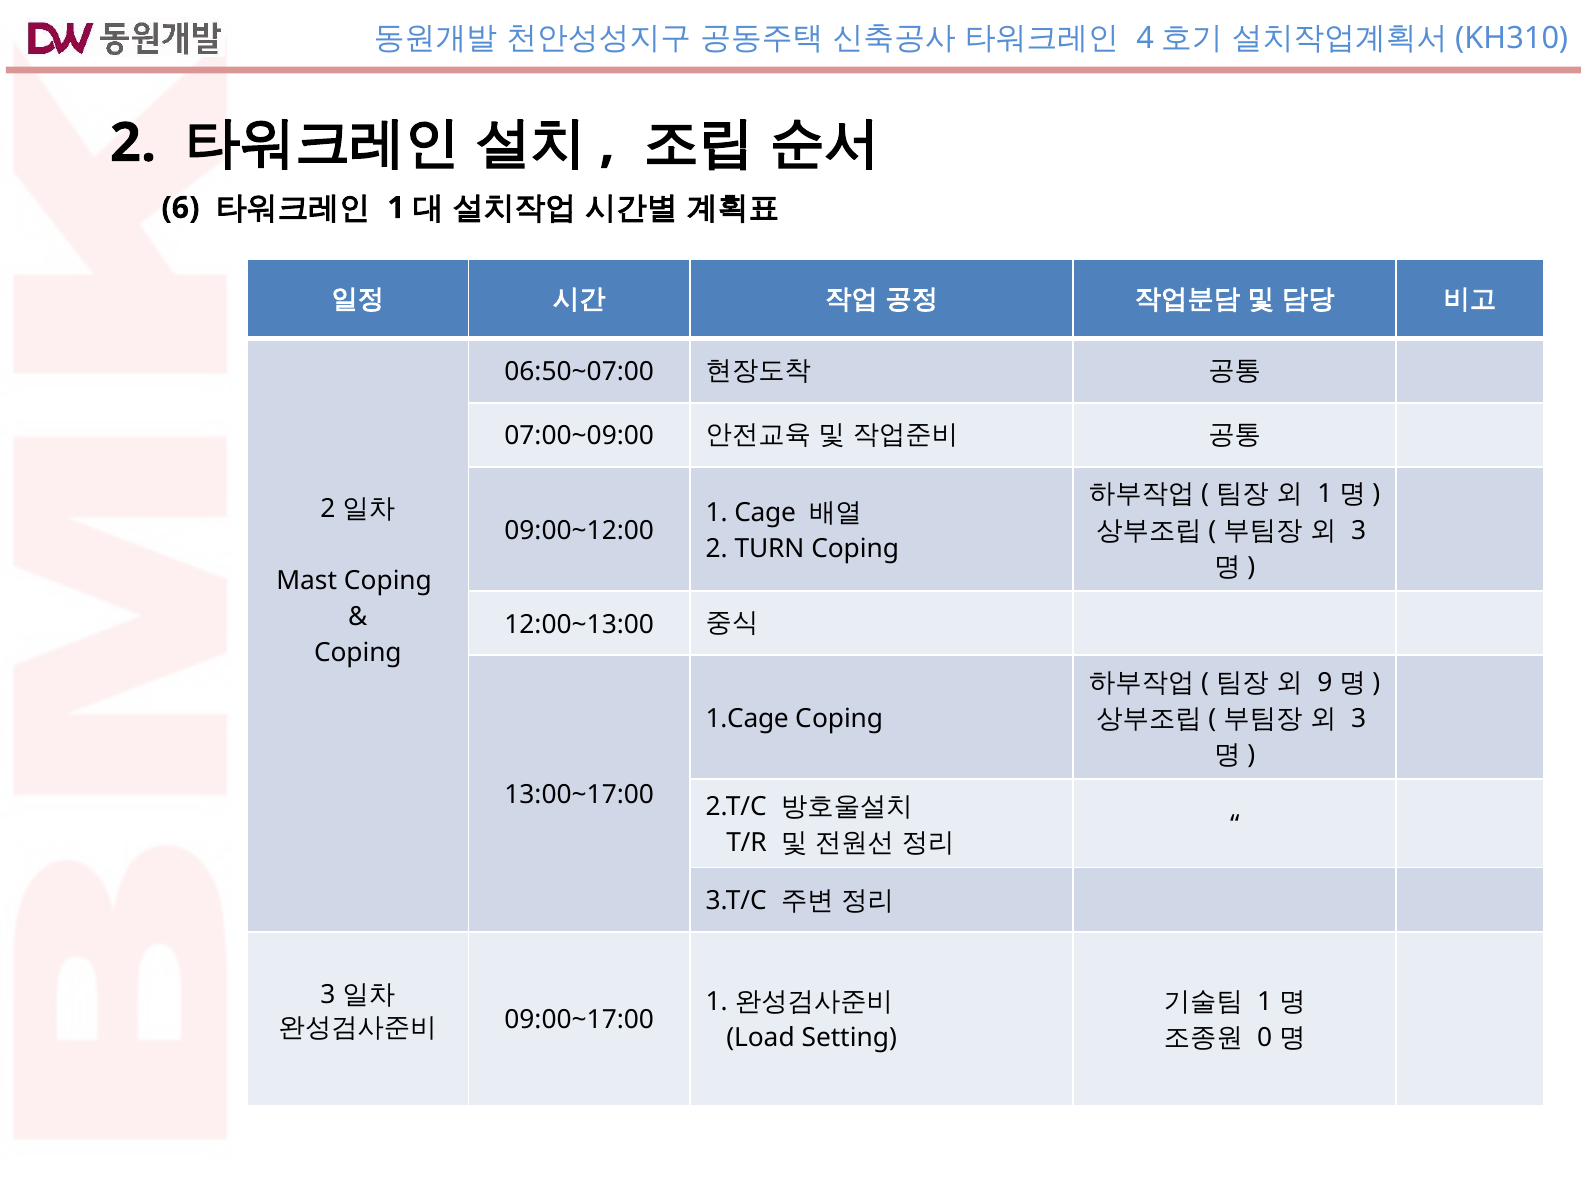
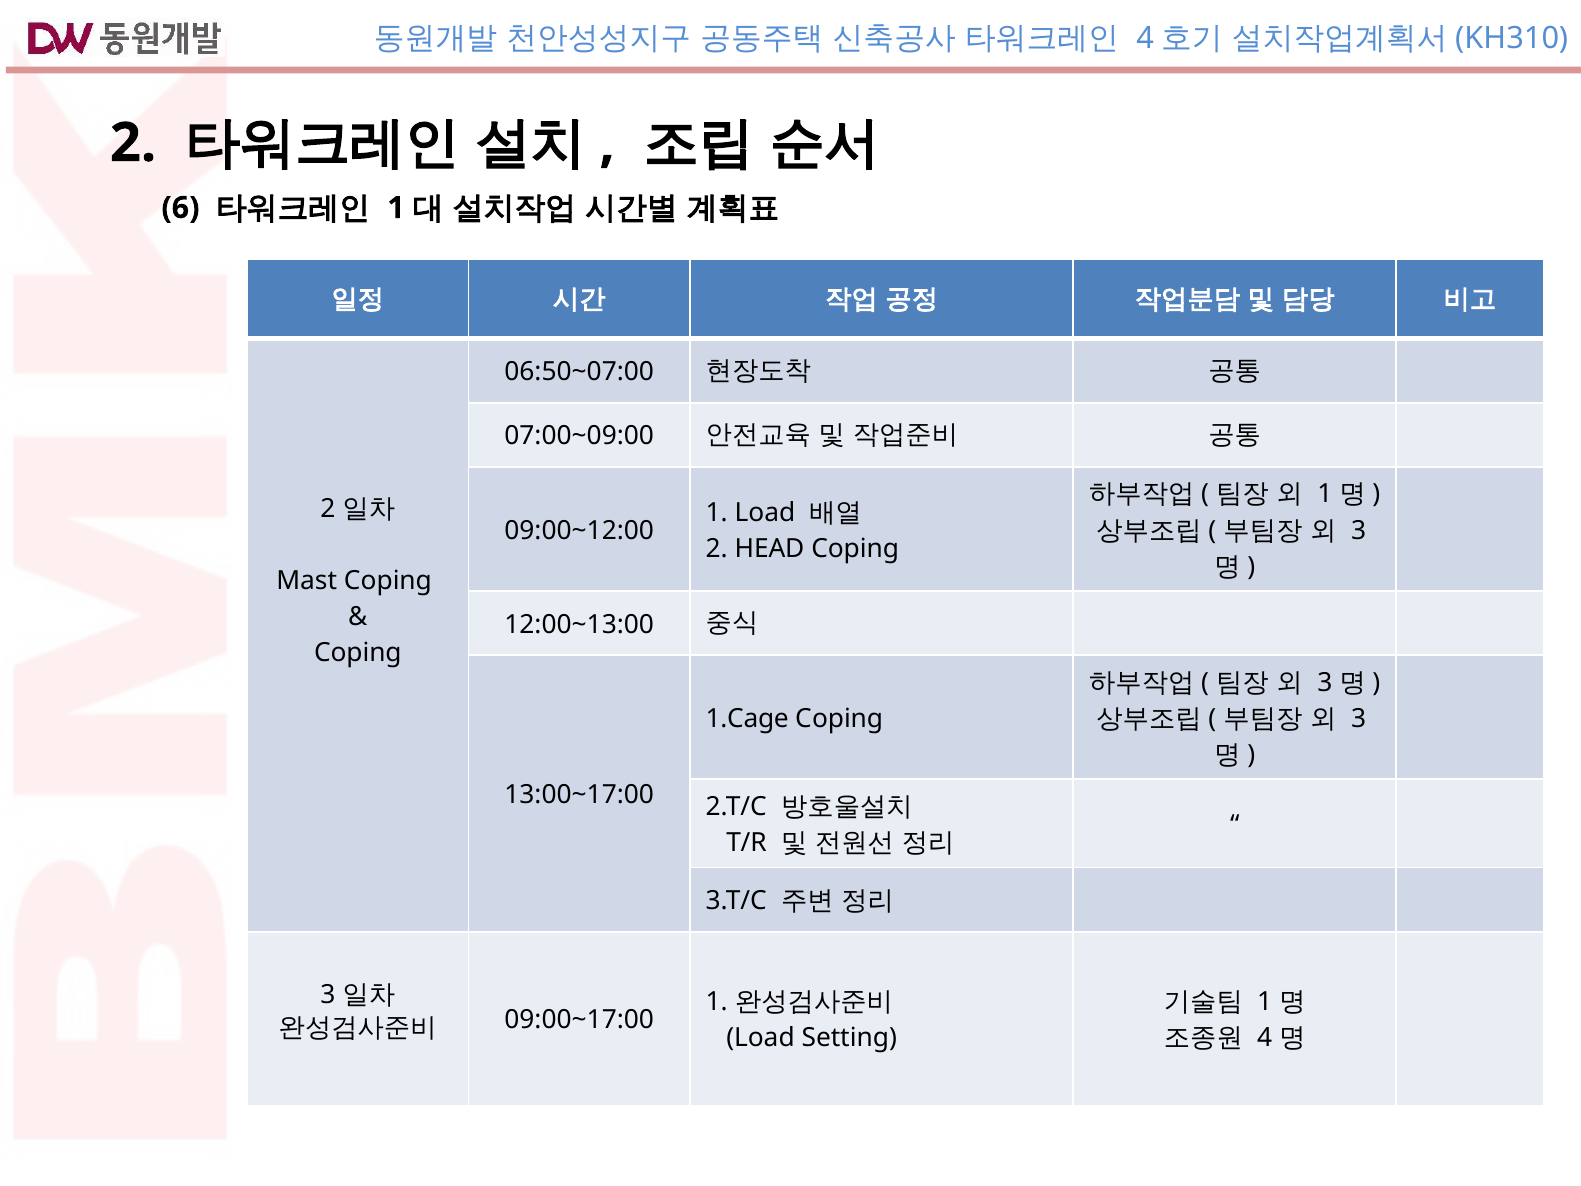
1 Cage: Cage -> Load (765, 512)
TURN: TURN -> HEAD (770, 548)
9: 9 -> 3 (1325, 682)
0: 0 -> 4 (1265, 1038)
